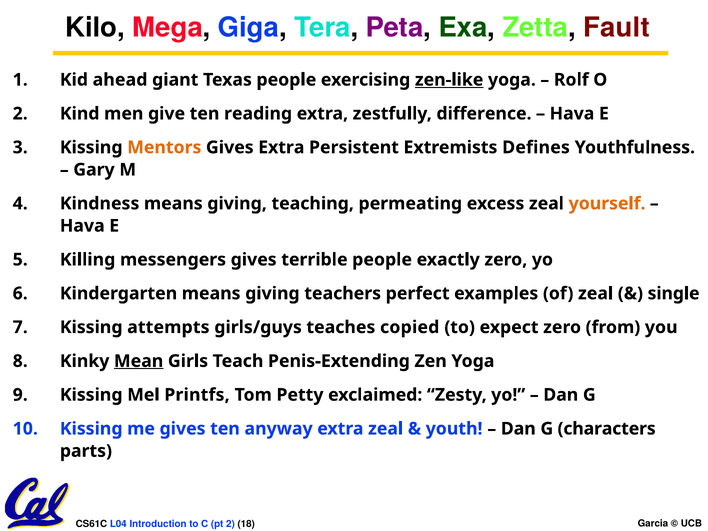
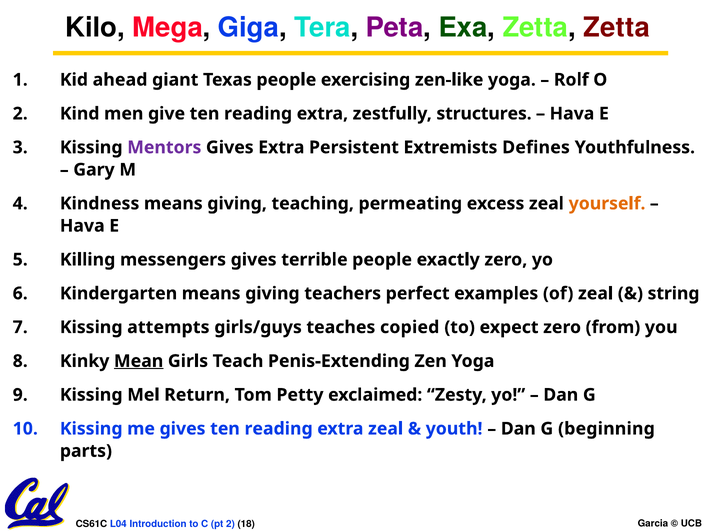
Zetta Fault: Fault -> Zetta (617, 28)
zen-like underline: present -> none (449, 80)
difference: difference -> structures (484, 114)
Mentors colour: orange -> purple (164, 147)
single: single -> string (674, 293)
Printfs: Printfs -> Return (197, 395)
gives ten anyway: anyway -> reading (279, 429)
characters: characters -> beginning (606, 429)
